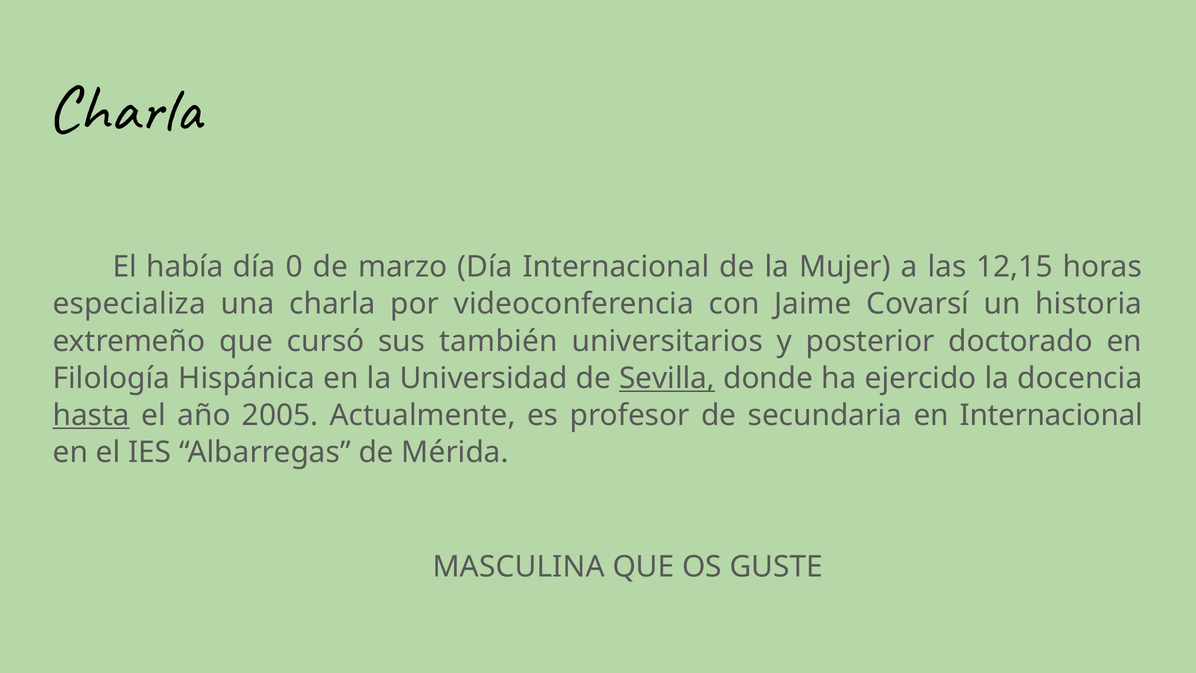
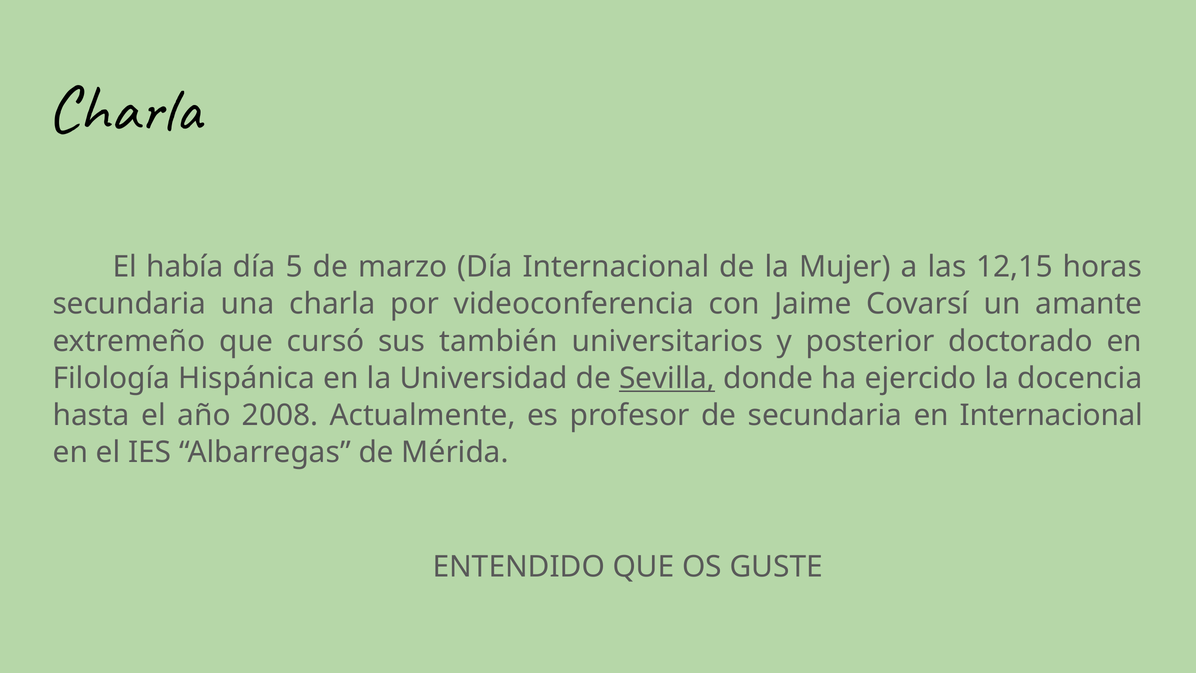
0: 0 -> 5 (294, 267)
especializa: especializa -> secundaria (129, 304)
historia: historia -> amante (1089, 304)
hasta underline: present -> none (91, 415)
2005: 2005 -> 2008 (280, 415)
MASCULINA: MASCULINA -> ENTENDIDO (519, 567)
